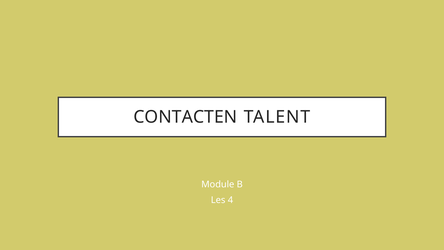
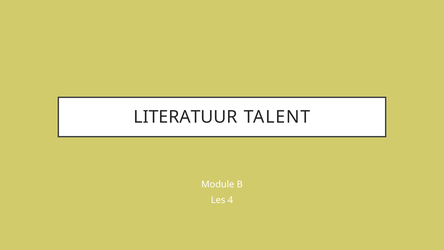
CONTACTEN: CONTACTEN -> LITERATUUR (185, 117)
